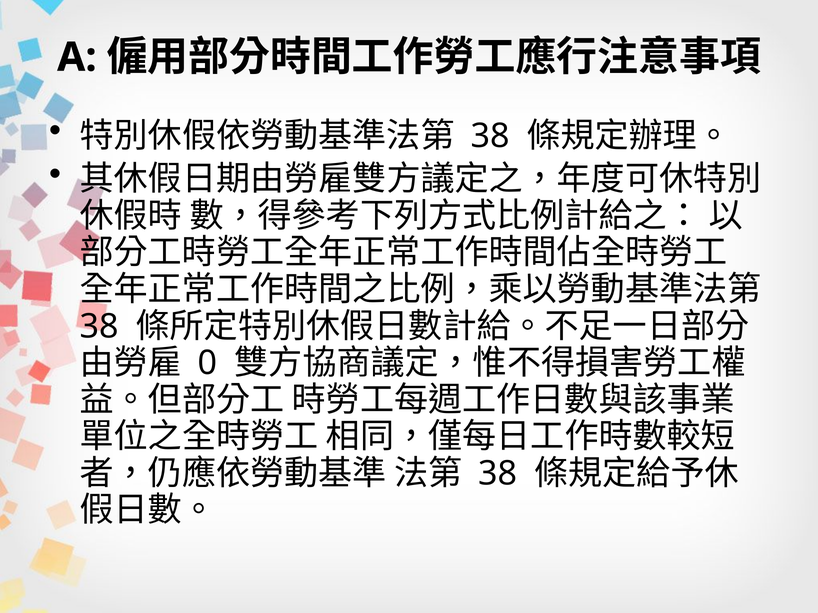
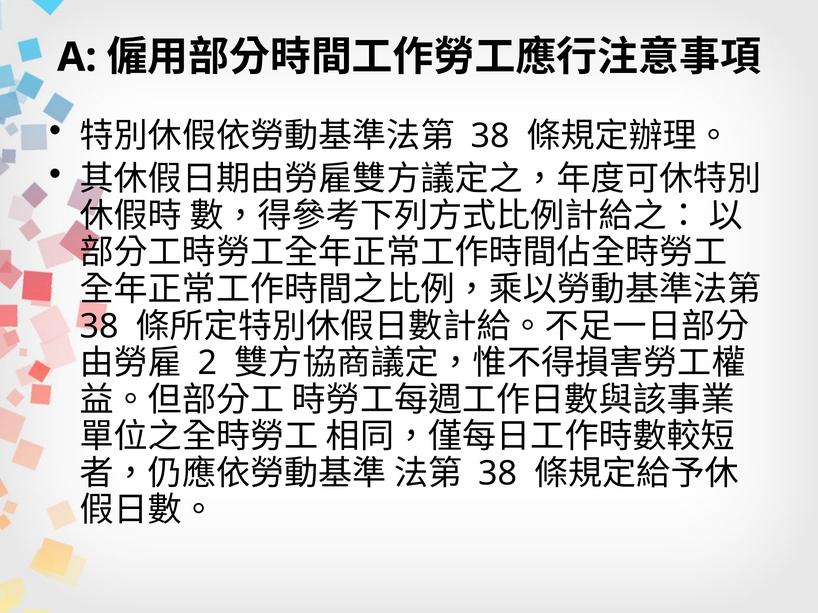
0: 0 -> 2 (208, 363)
